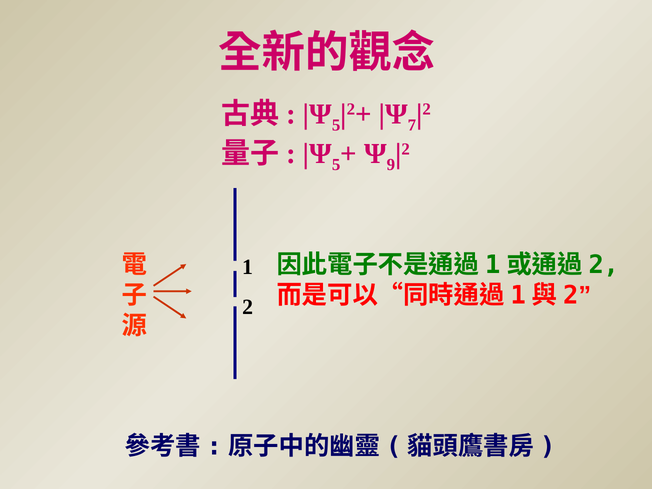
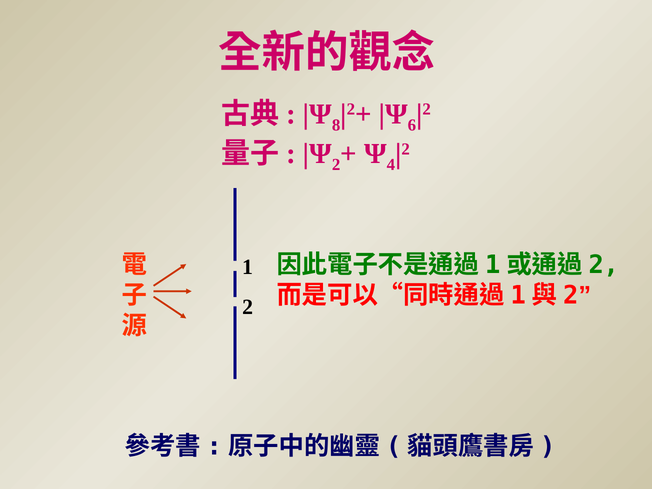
5: 5 -> 8 (336, 125)
7: 7 -> 6 (412, 125)
5: 5 -> 2 (336, 165)
9: 9 -> 4 (391, 165)
